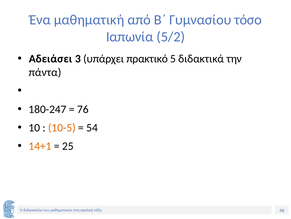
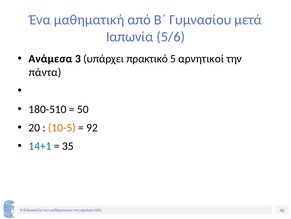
τόσο: τόσο -> μετά (248, 20)
5/2: 5/2 -> 5/6 (171, 37)
Αδειάσει: Αδειάσει -> Ανάμεσα (50, 59)
διδακτικά: διδακτικά -> αρνητικοί (201, 59)
180-247: 180-247 -> 180-510 (47, 109)
76: 76 -> 50 (83, 109)
10: 10 -> 20 (34, 127)
54: 54 -> 92 (92, 127)
14+1 colour: orange -> blue (40, 146)
25: 25 -> 35 (68, 146)
